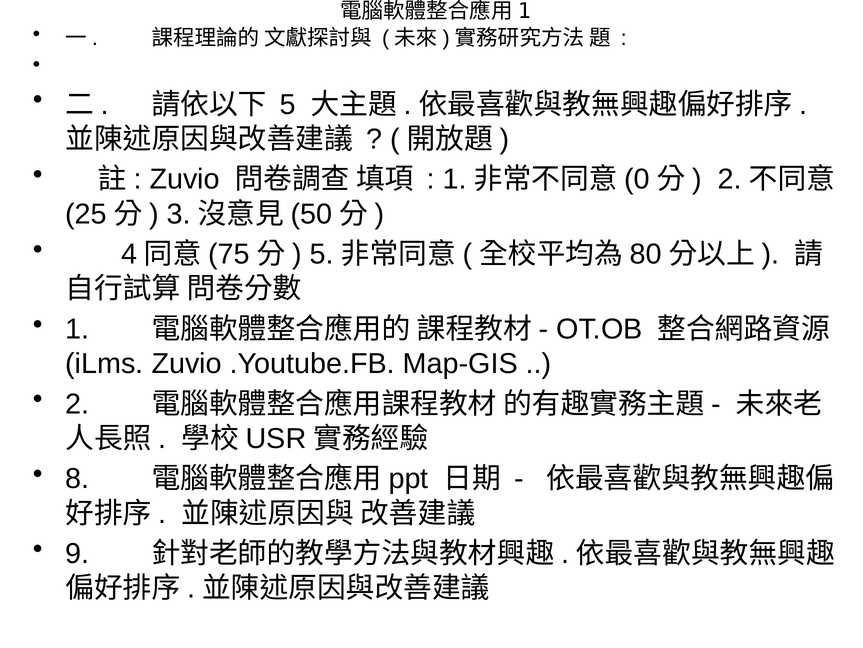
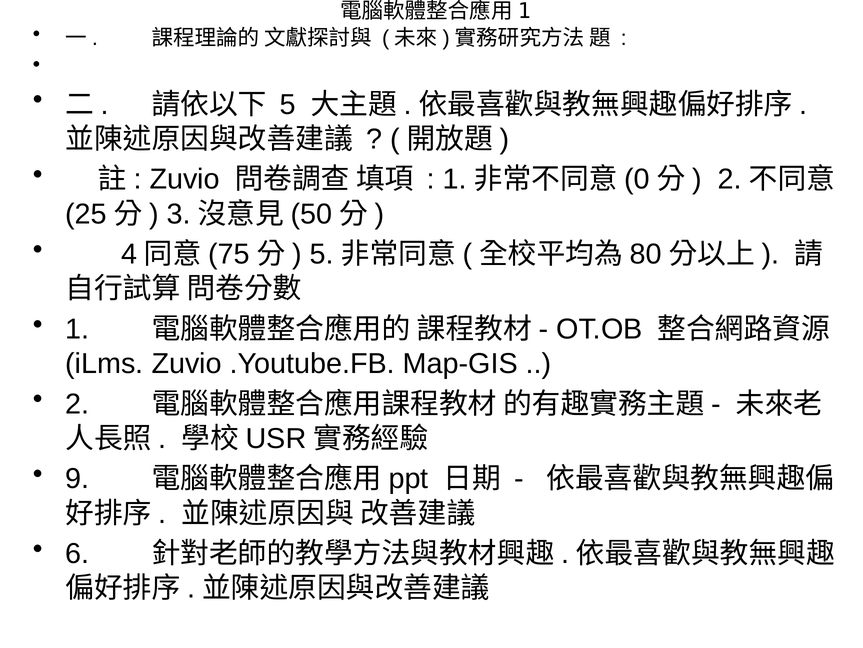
8: 8 -> 9 (77, 478)
9: 9 -> 6 (77, 553)
